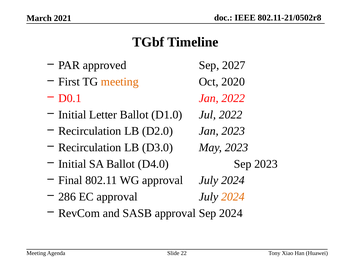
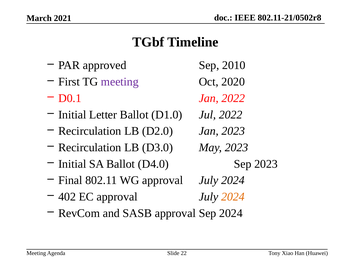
2027: 2027 -> 2010 (234, 65)
meeting colour: orange -> purple (120, 82)
286: 286 -> 402 (67, 196)
